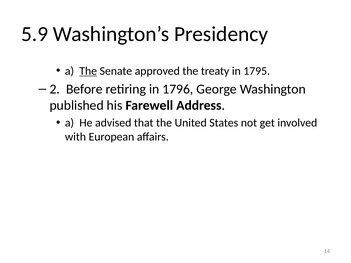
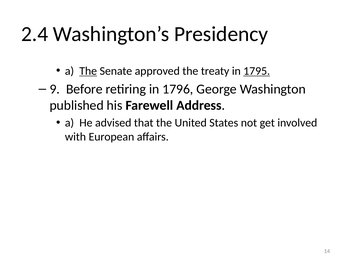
5.9: 5.9 -> 2.4 (35, 34)
1795 underline: none -> present (257, 71)
2: 2 -> 9 (55, 89)
